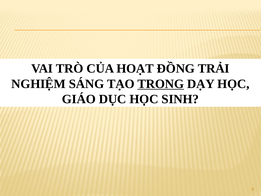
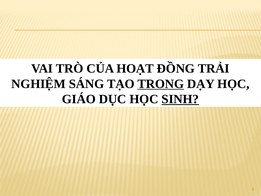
SINH underline: none -> present (180, 99)
